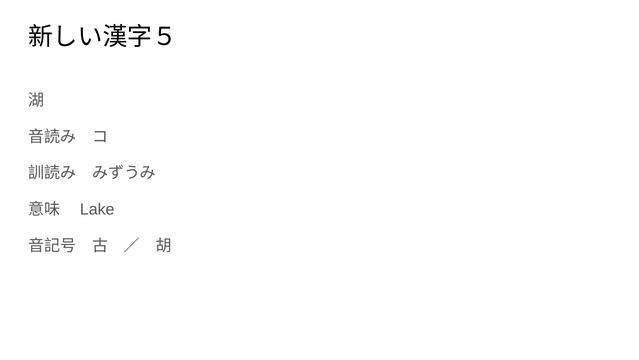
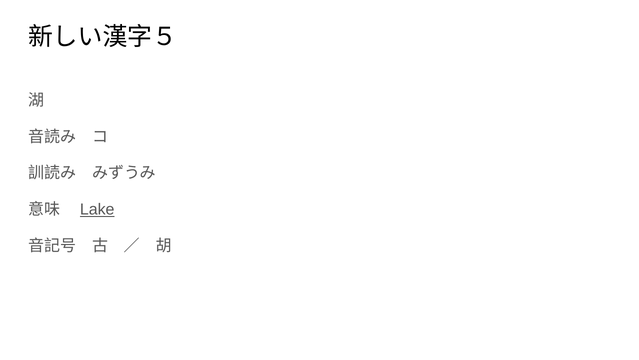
Lake underline: none -> present (97, 209)
